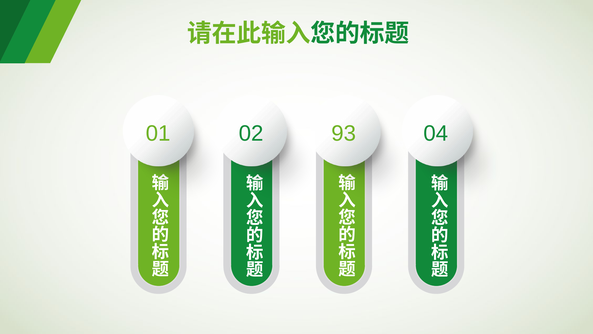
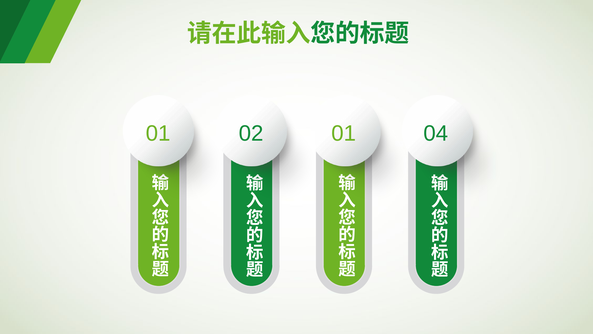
02 93: 93 -> 01 (344, 133)
